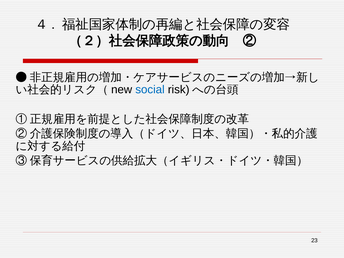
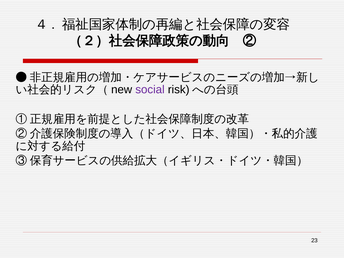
social colour: blue -> purple (150, 90)
